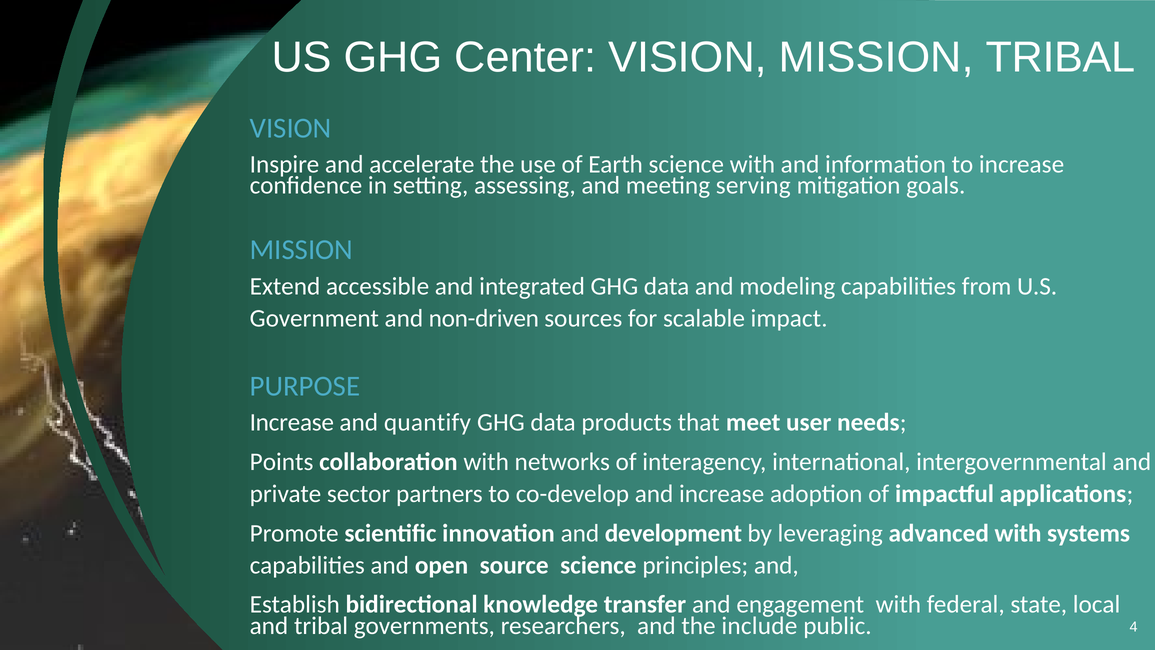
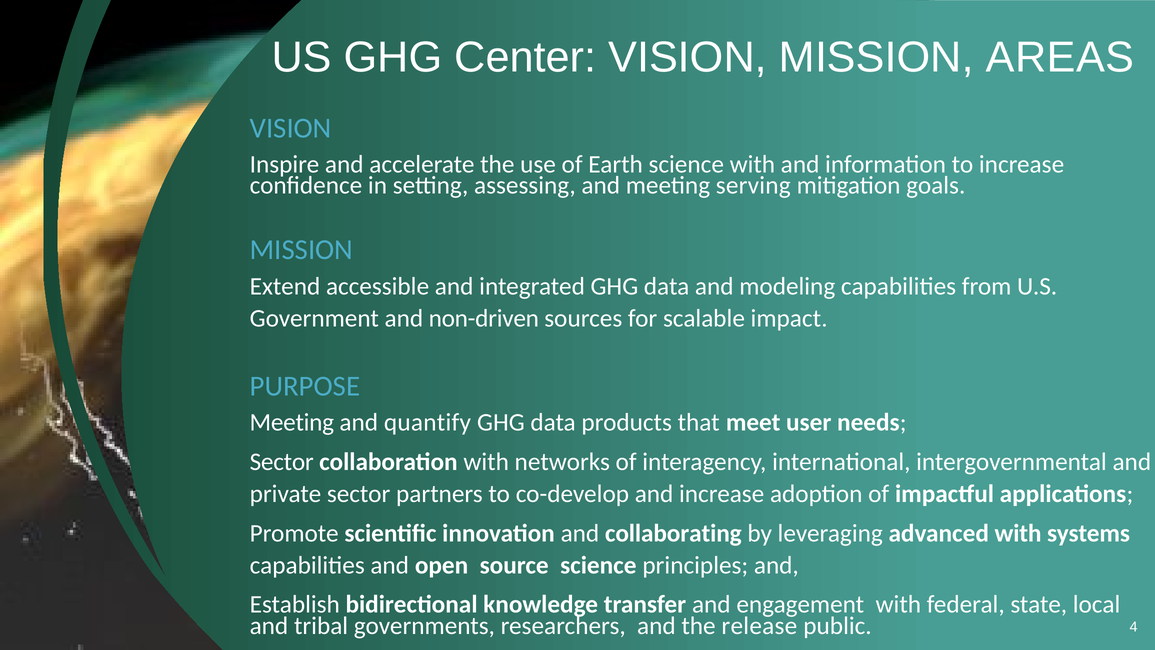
MISSION TRIBAL: TRIBAL -> AREAS (1060, 58)
Increase: Increase -> Meeting (292, 422)
Points: Points -> Sector (282, 462)
development: development -> collaborating (673, 533)
include: include -> release (759, 625)
